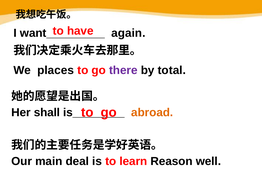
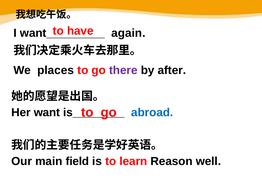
total: total -> after (172, 70)
shall: shall -> want (47, 113)
abroad colour: orange -> blue (152, 113)
deal: deal -> field (77, 162)
